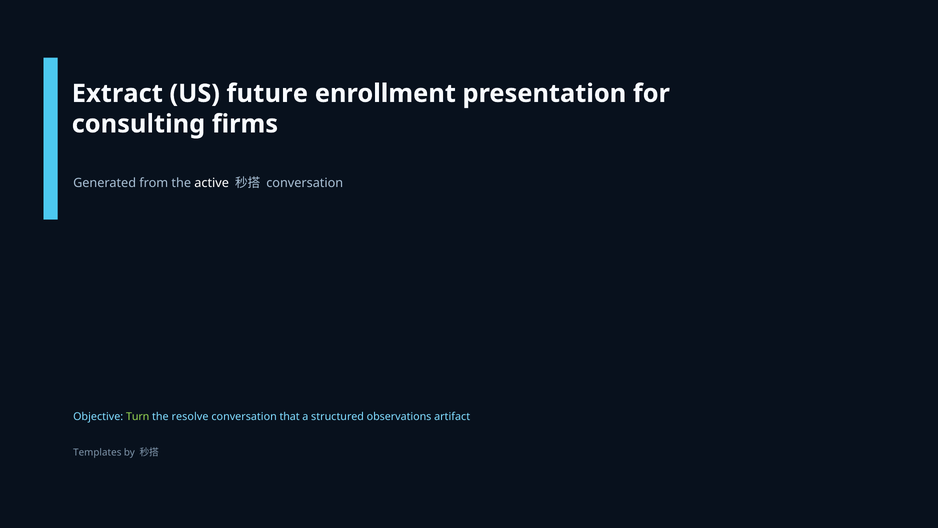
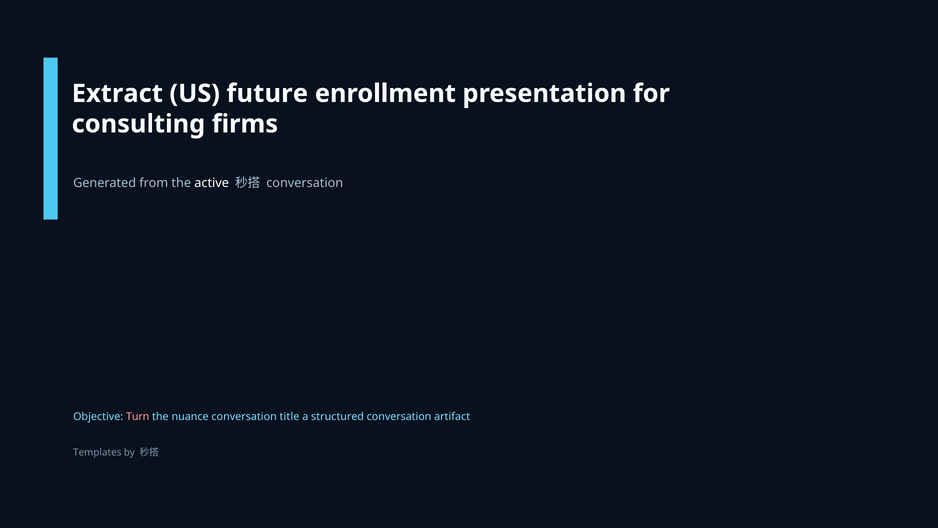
Turn colour: light green -> pink (138, 416)
resolve: resolve -> nuance (190, 416)
that: that -> title (289, 416)
structured observations: observations -> conversation (399, 416)
